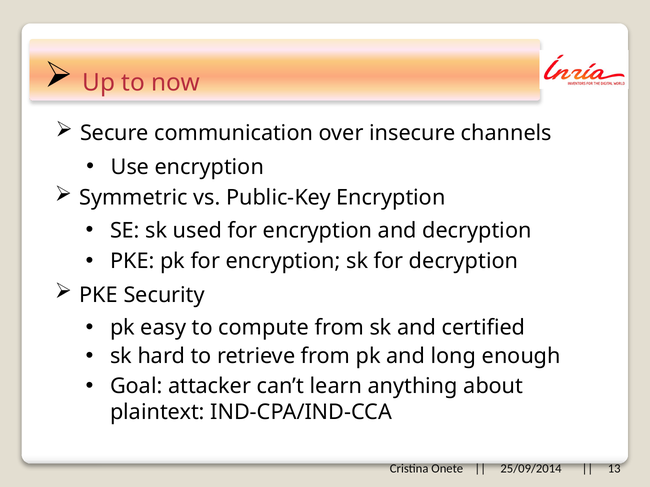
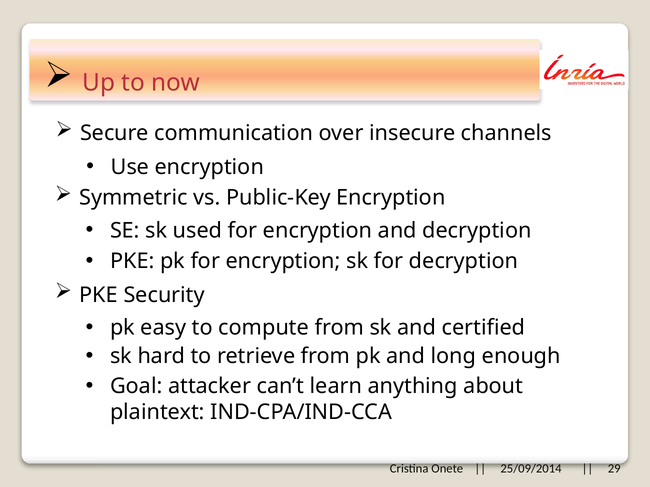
13: 13 -> 29 (614, 469)
